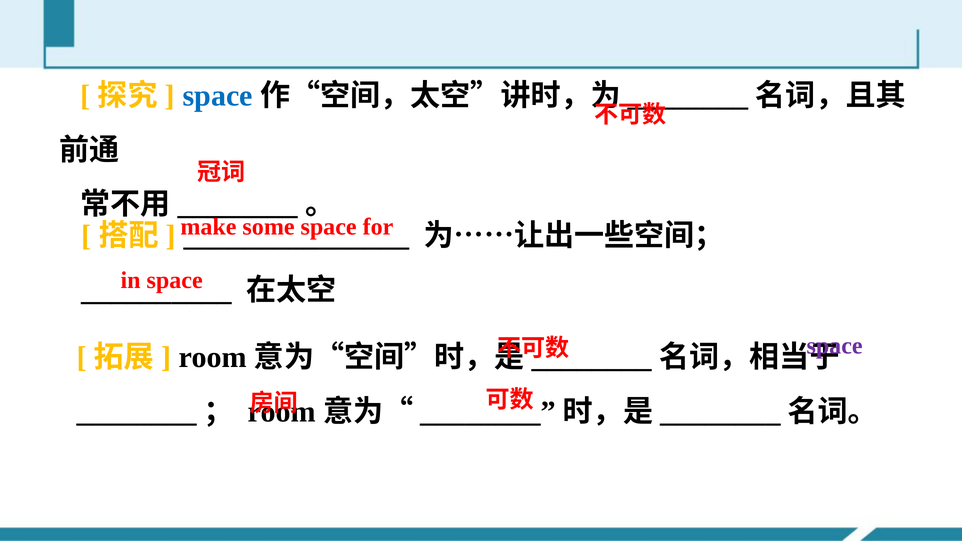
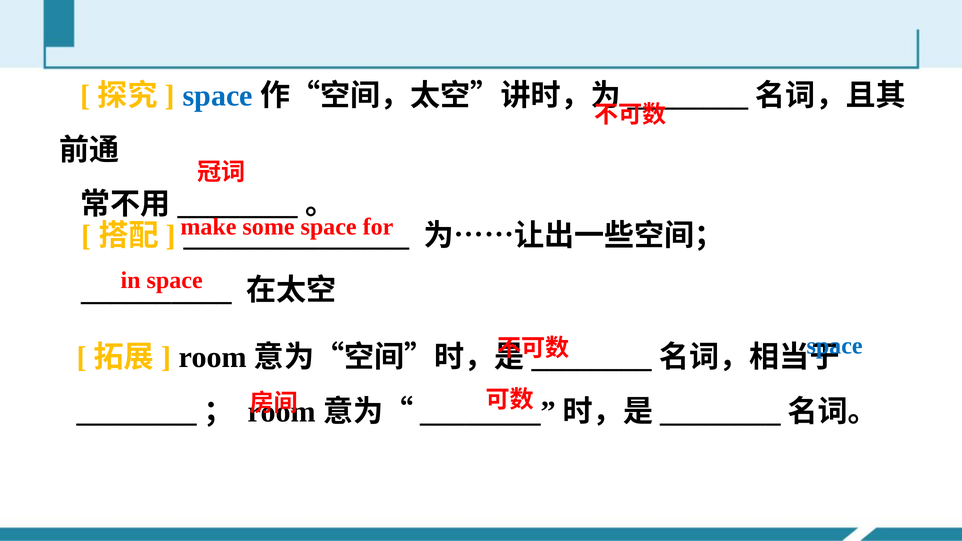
space colour: purple -> blue (835, 346)
